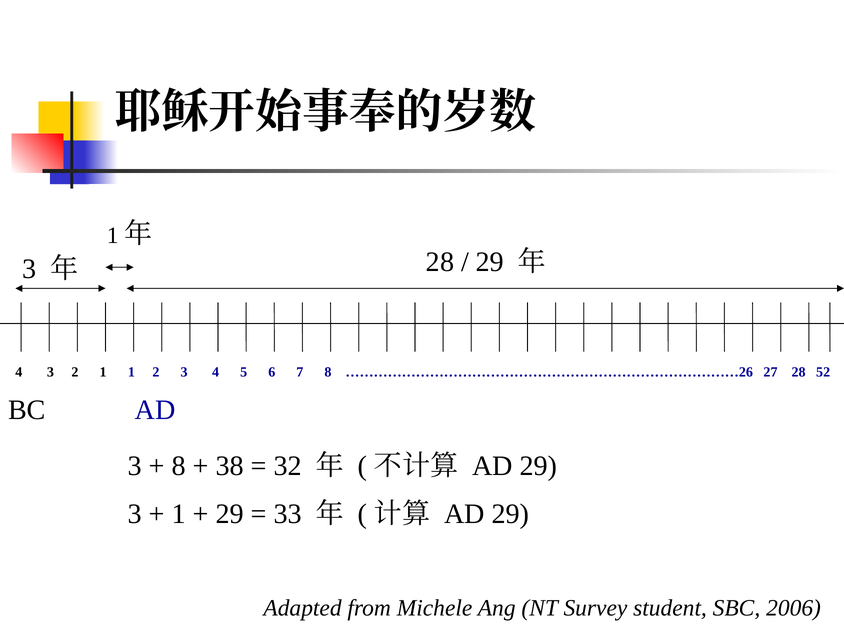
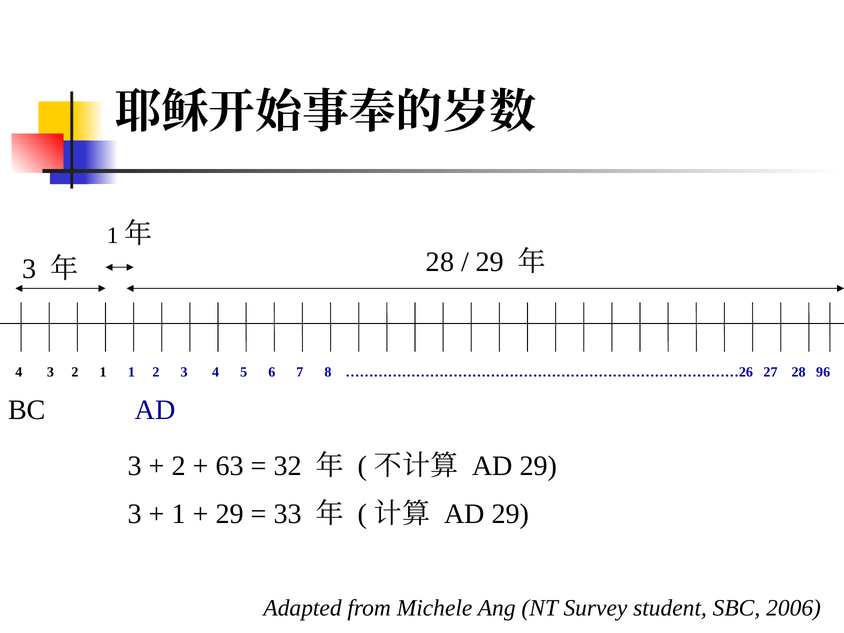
52: 52 -> 96 (823, 372)
8: 8 -> 2 (179, 466)
38: 38 -> 63 (230, 466)
